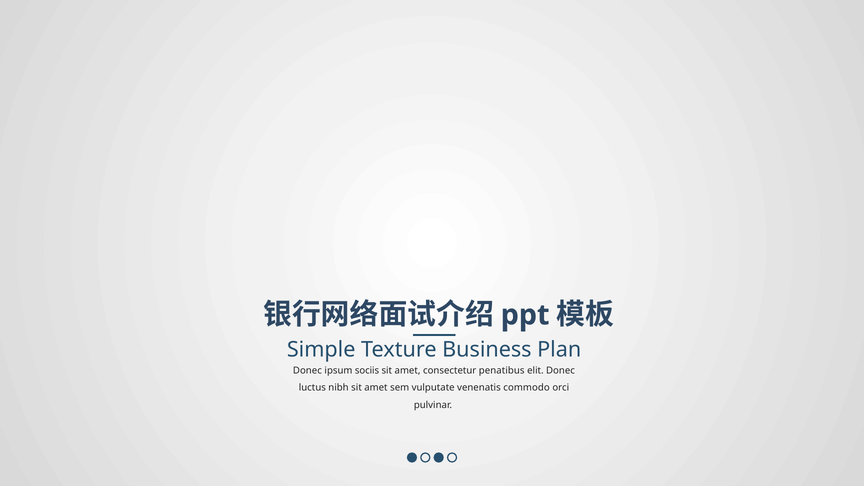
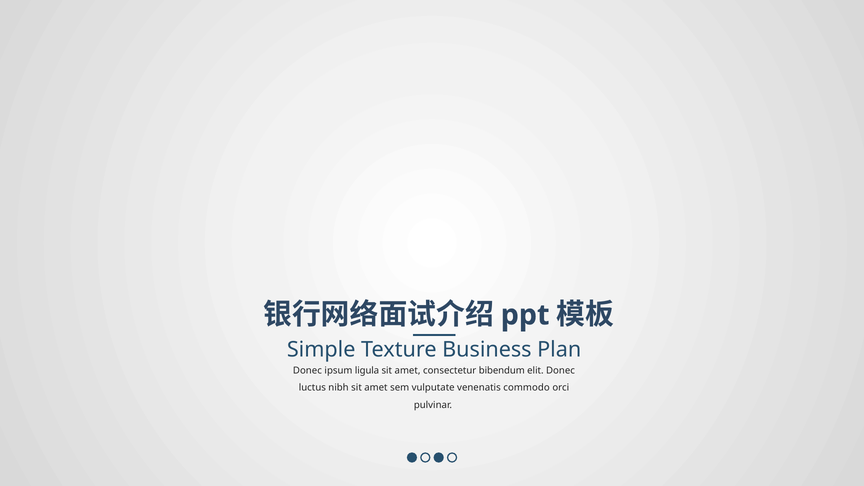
sociis: sociis -> ligula (367, 371)
penatibus: penatibus -> bibendum (502, 371)
